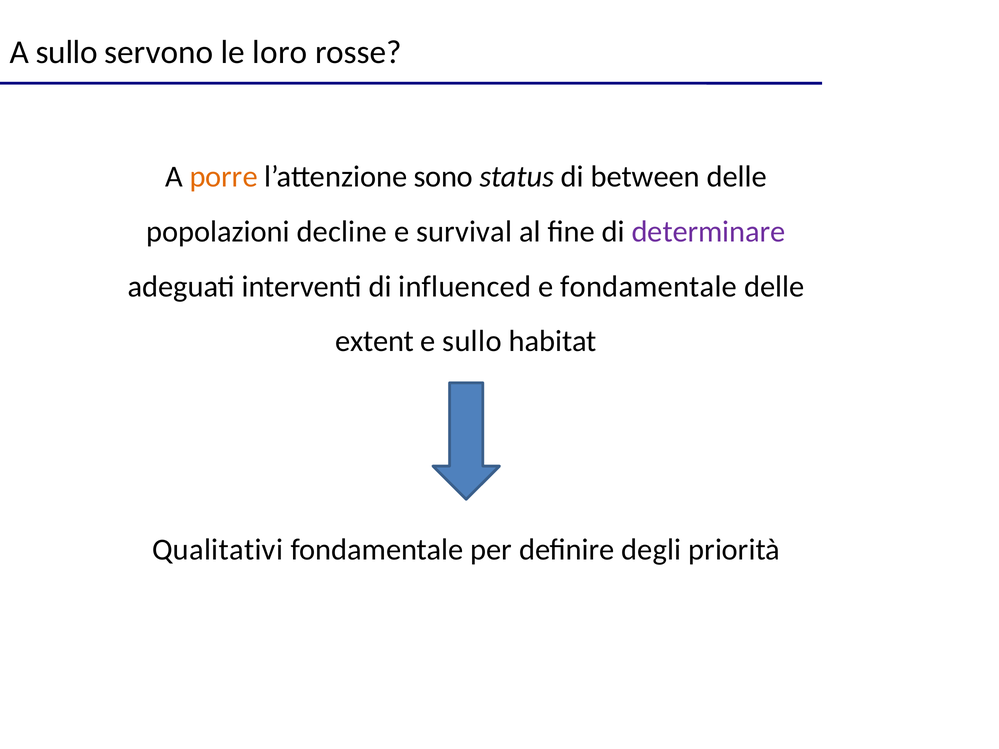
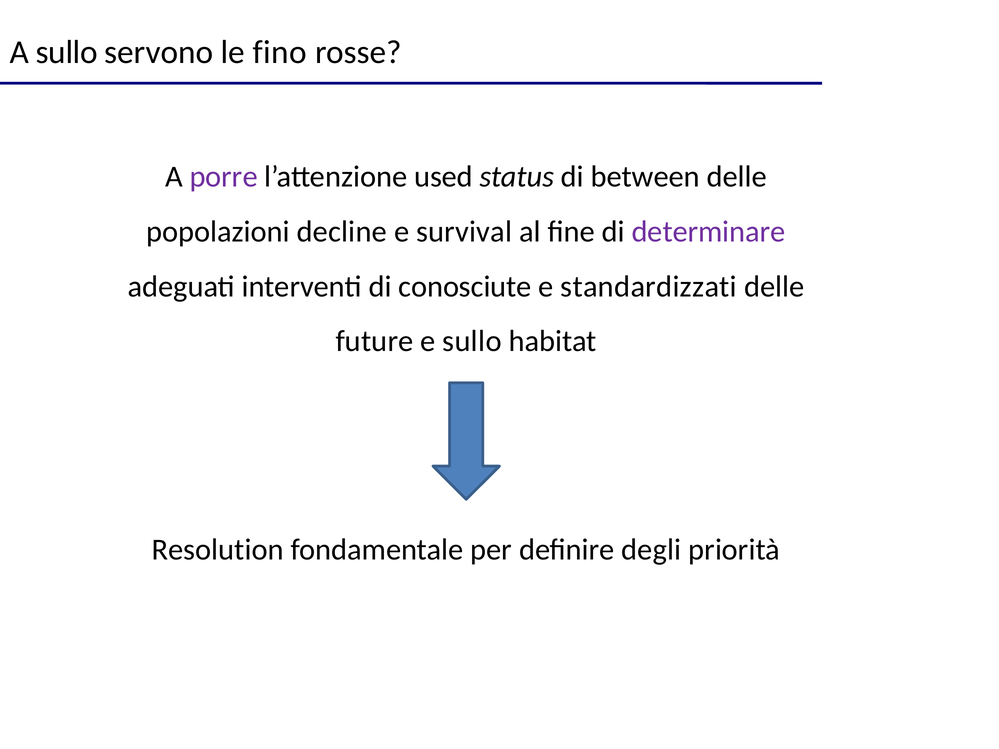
loro: loro -> fino (280, 52)
porre colour: orange -> purple (224, 177)
sono: sono -> used (443, 177)
influenced: influenced -> conosciute (465, 287)
e fondamentale: fondamentale -> standardizzati (649, 287)
extent: extent -> future (374, 342)
Qualitativi: Qualitativi -> Resolution (218, 550)
